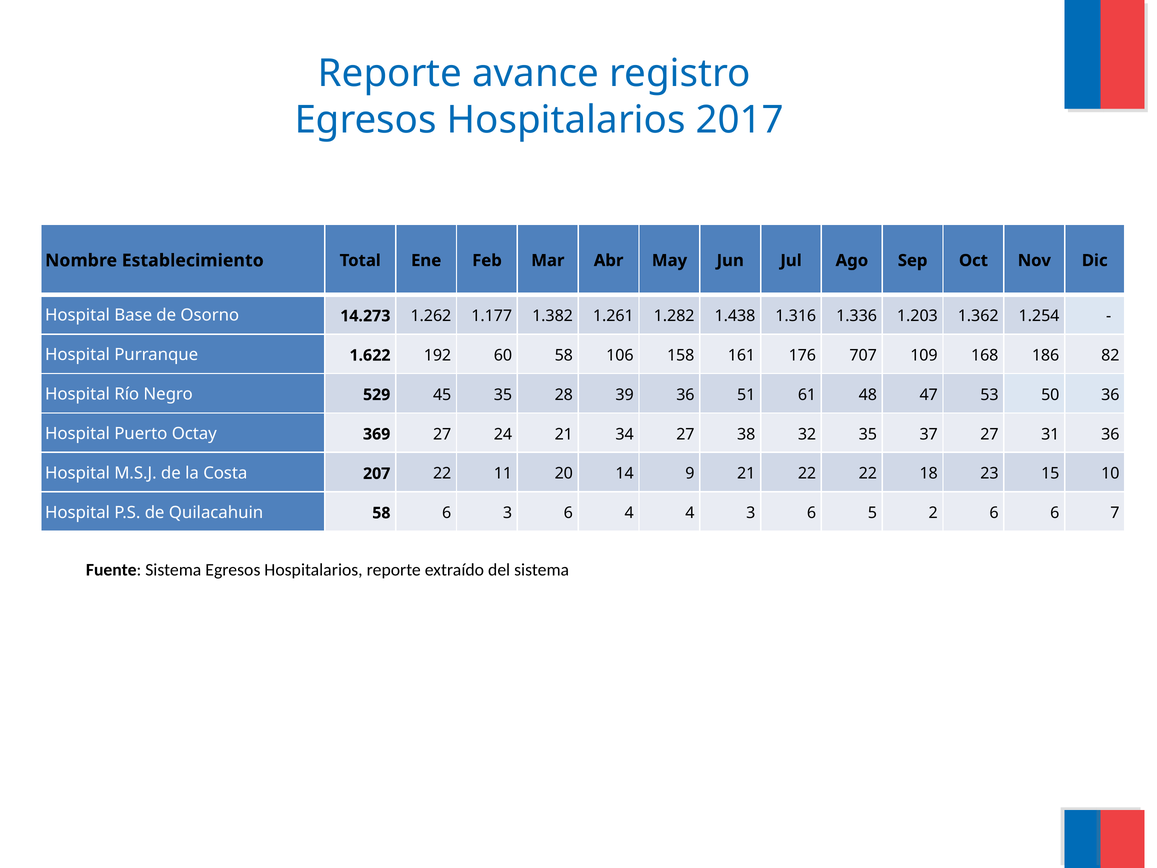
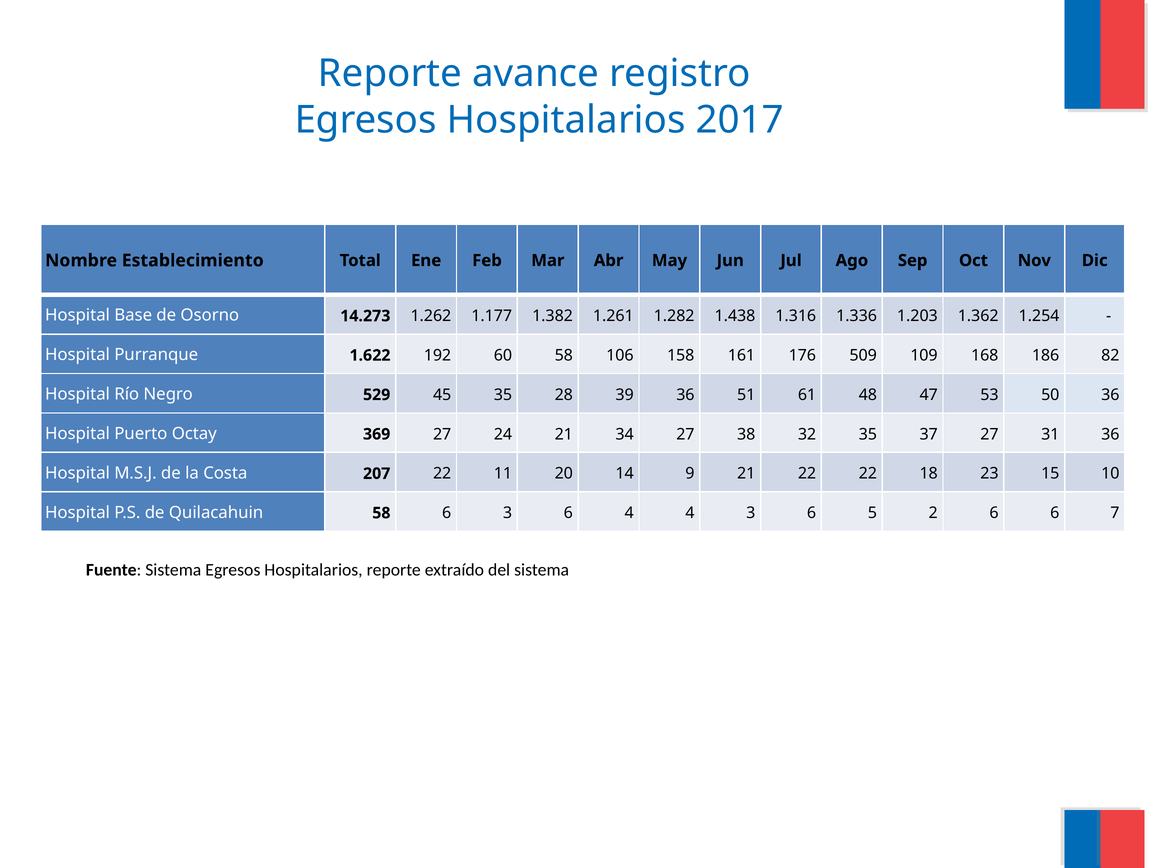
707: 707 -> 509 (863, 355)
